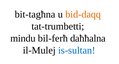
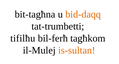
mindu: mindu -> tifilħu (23, 38)
daħħalna: daħħalna -> tagħkom (88, 38)
is-sultan colour: blue -> orange (77, 50)
